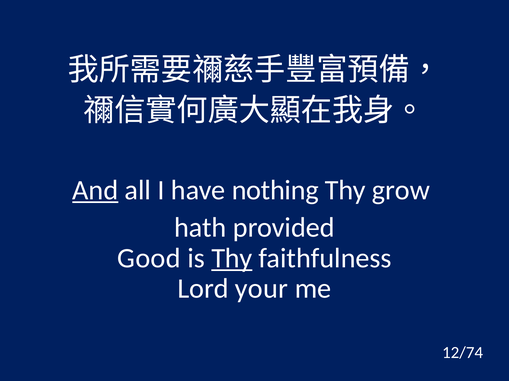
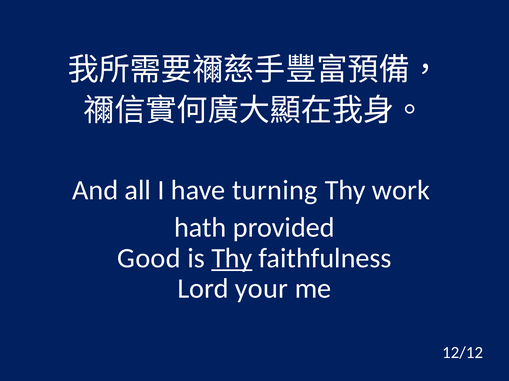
And underline: present -> none (95, 191)
nothing: nothing -> turning (275, 191)
grow: grow -> work (401, 191)
12/74: 12/74 -> 12/12 (463, 353)
